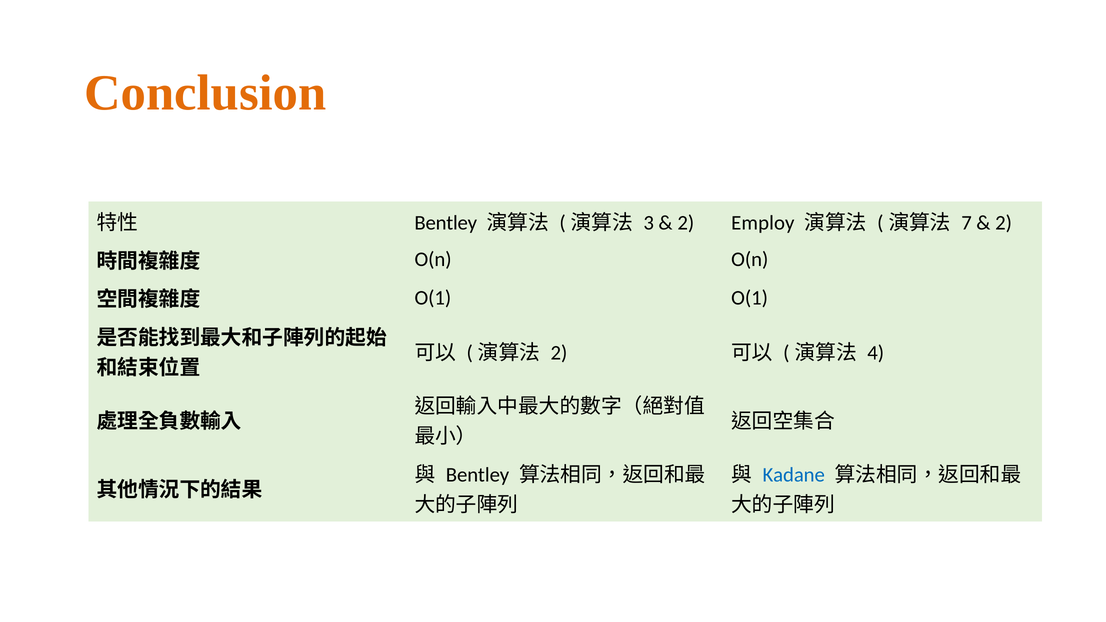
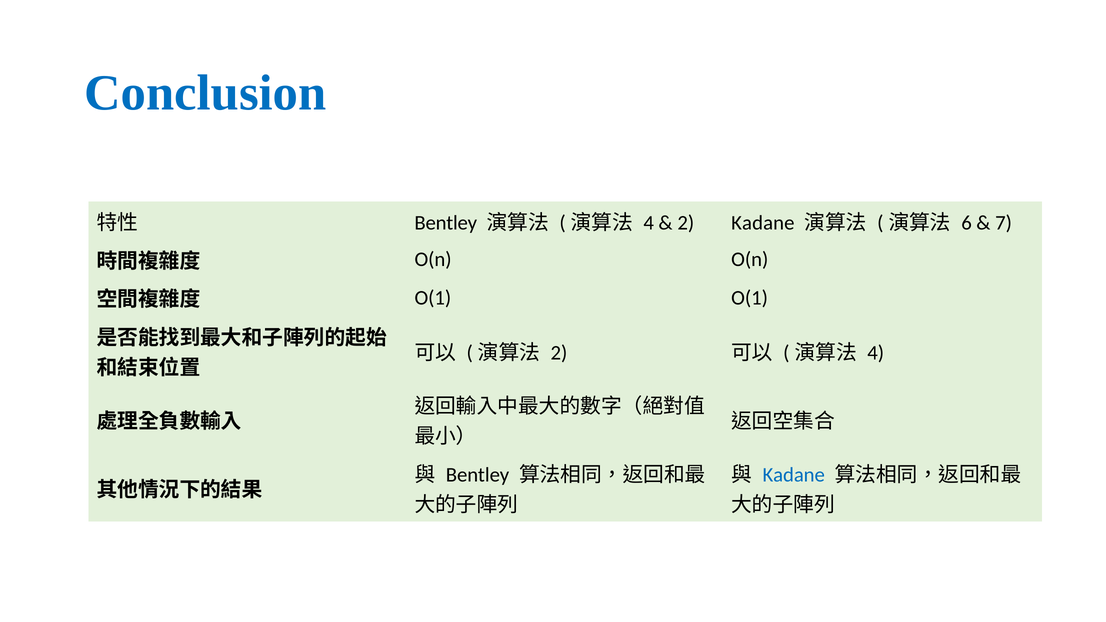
Conclusion colour: orange -> blue (205, 93)
3: 3 -> 4 (649, 223)
2 Employ: Employ -> Kadane (763, 223)
7: 7 -> 6 (967, 223)
2: 2 -> 7 (1004, 223)
